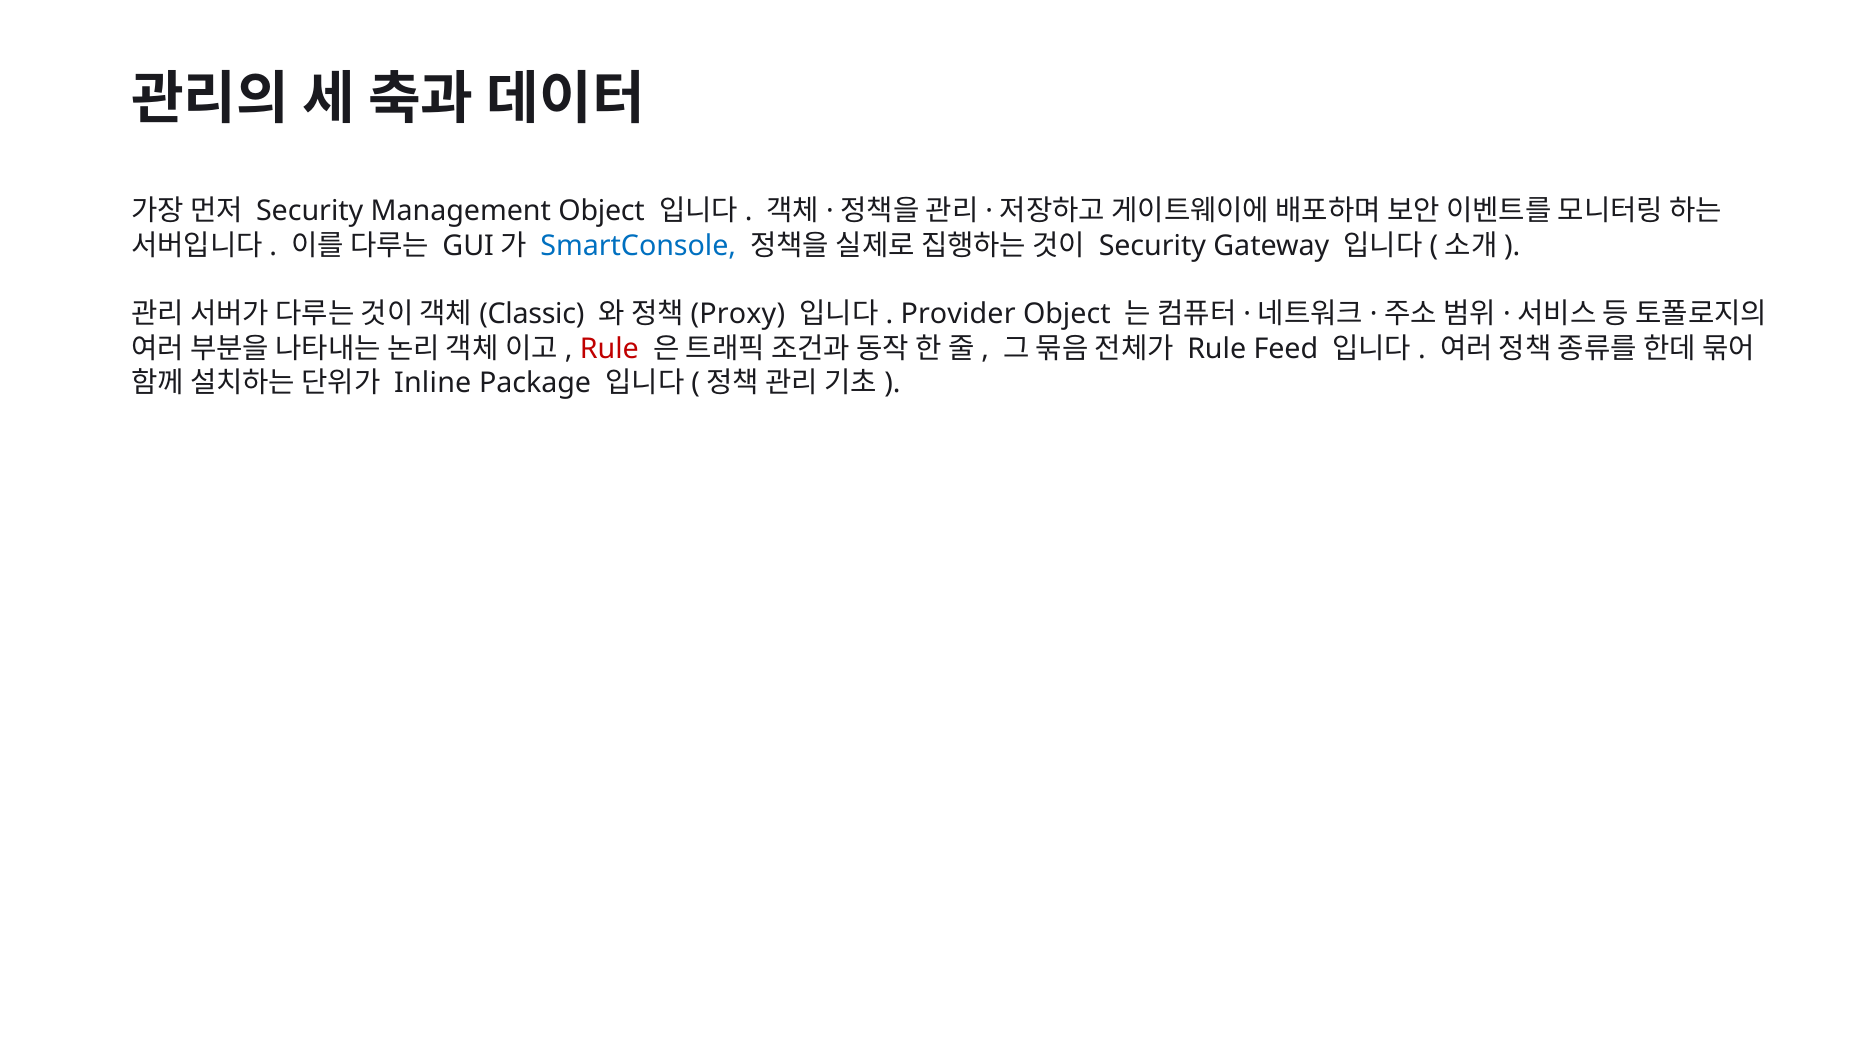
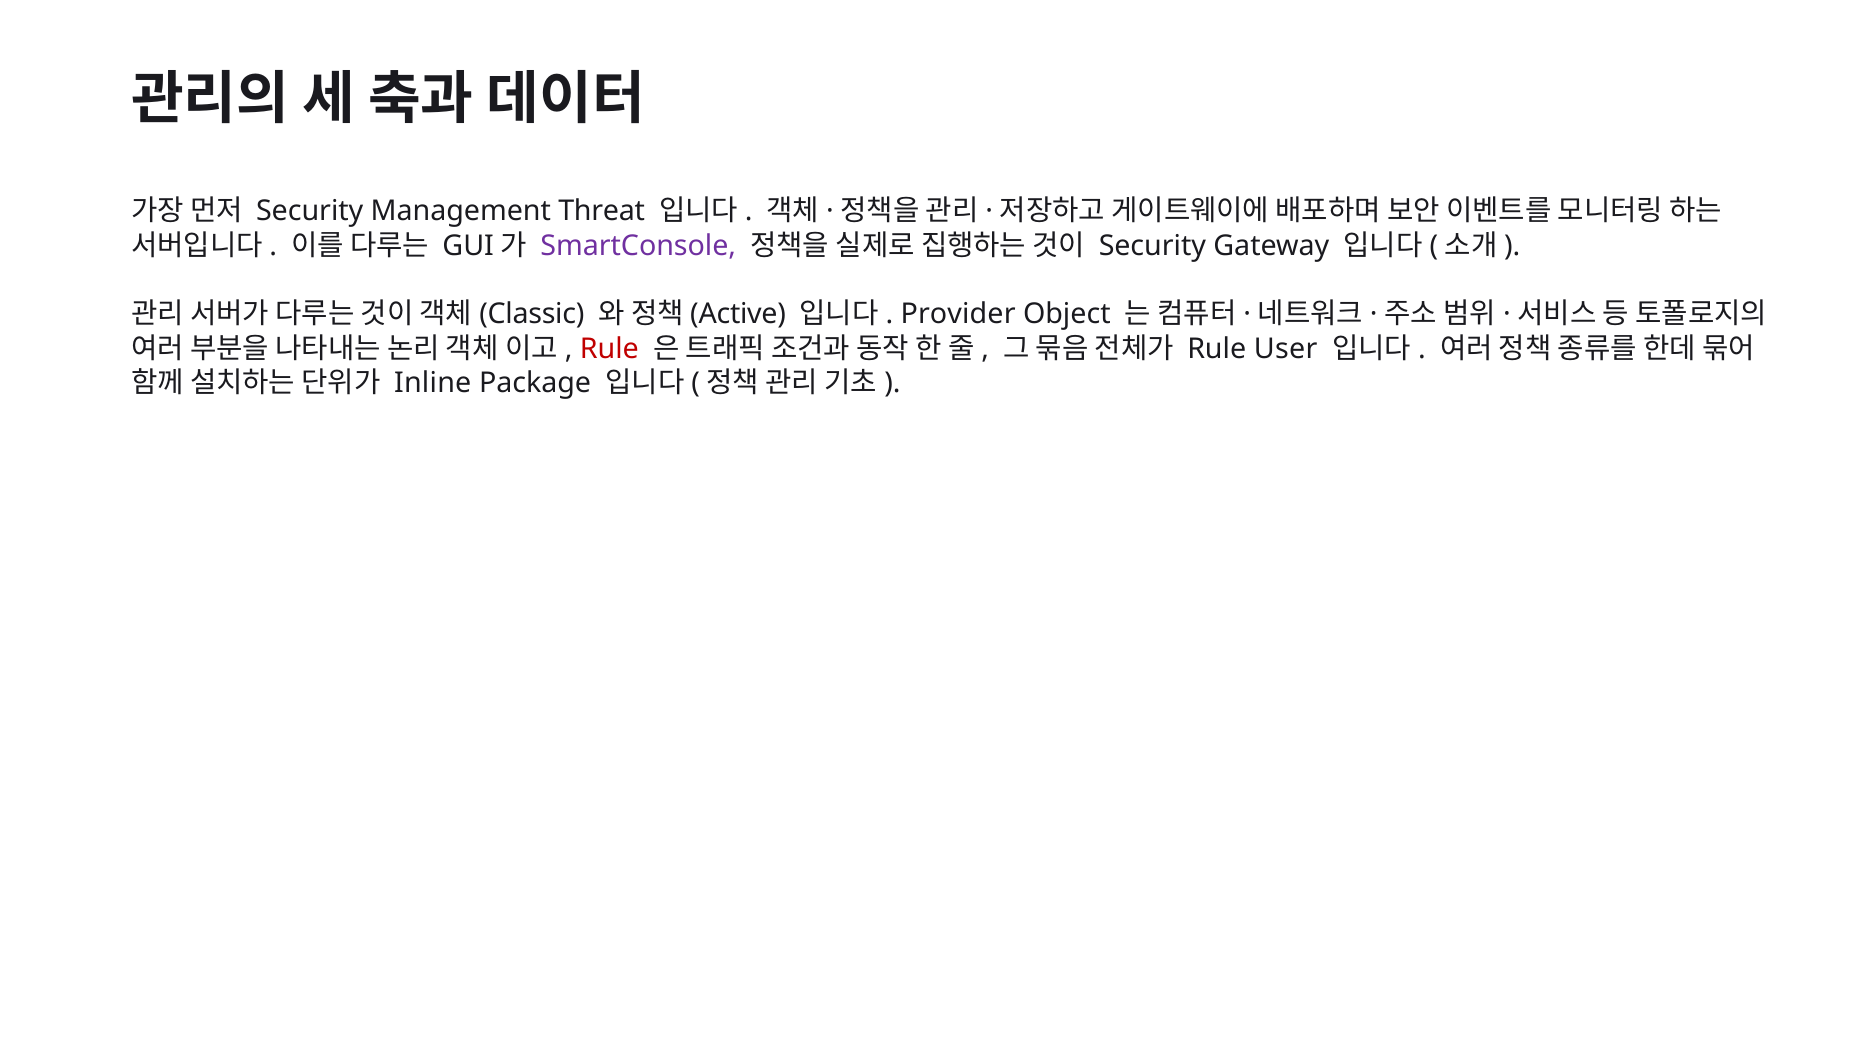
Management Object: Object -> Threat (602, 211)
SmartConsole colour: blue -> purple (638, 246)
Proxy: Proxy -> Active (738, 315)
Feed: Feed -> User (1286, 349)
